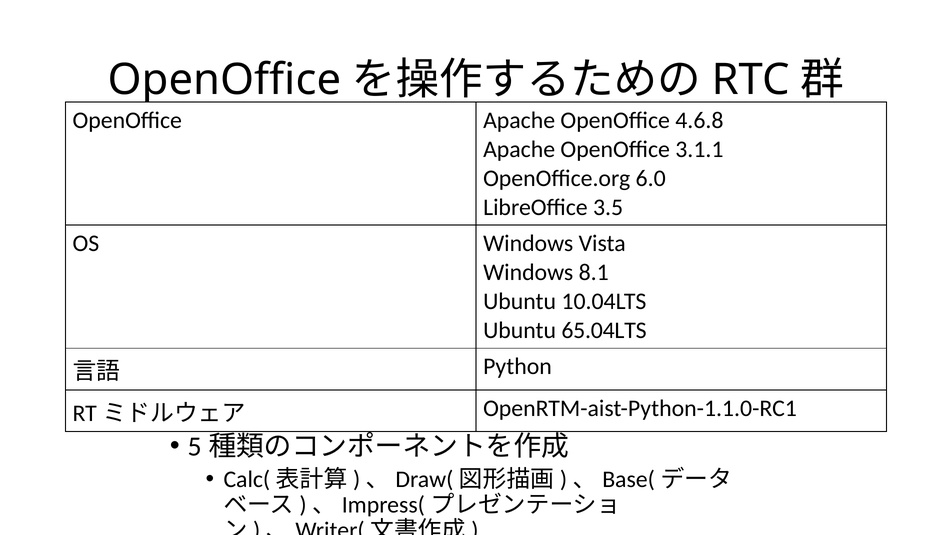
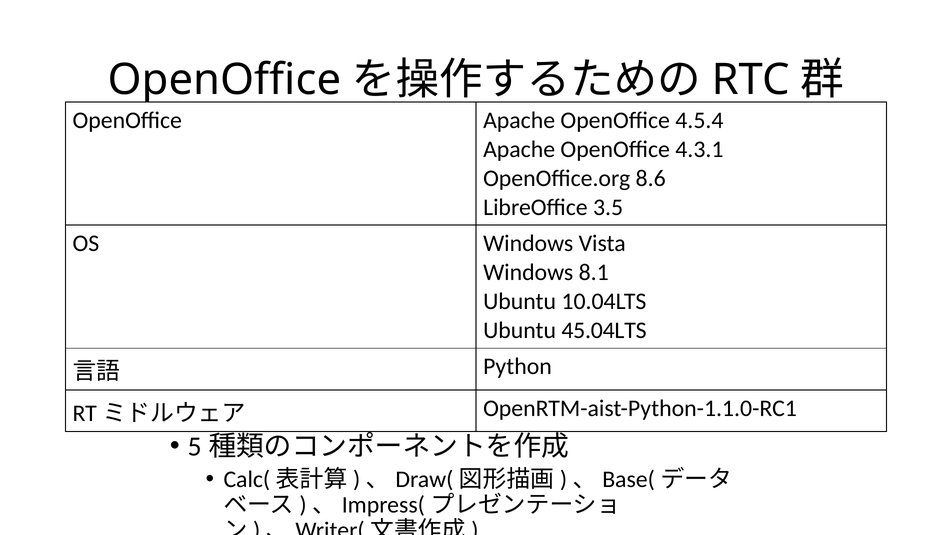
4.6.8: 4.6.8 -> 4.5.4 (699, 120)
3.1.1: 3.1.1 -> 4.3.1 (699, 149)
6.0: 6.0 -> 8.6 (651, 178)
65.04LTS: 65.04LTS -> 45.04LTS (604, 331)
